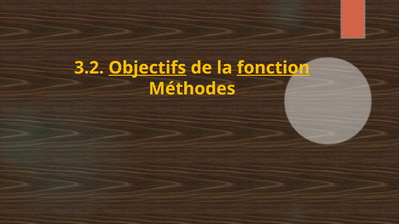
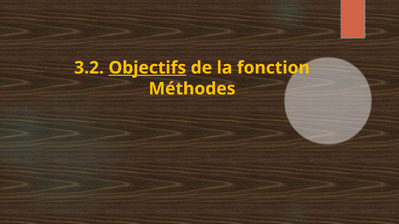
fonction underline: present -> none (273, 68)
